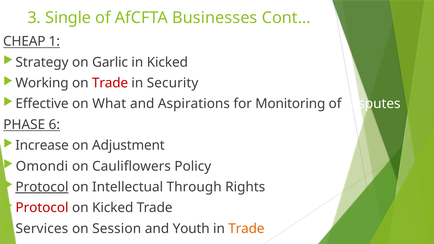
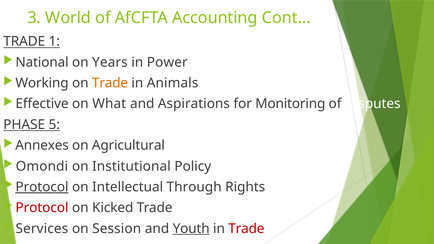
Single: Single -> World (68, 18)
Businesses: Businesses -> Accounting (215, 18)
CHEAP: CHEAP -> TRADE (24, 42)
Strategy: Strategy -> National (42, 62)
Garlic: Garlic -> Years (110, 62)
in Kicked: Kicked -> Power (167, 62)
Trade colour: red -> orange (110, 83)
Security: Security -> Animals (173, 83)
6: 6 -> 5 (54, 125)
Increase: Increase -> Annexes (42, 145)
Adjustment: Adjustment -> Agricultural (128, 145)
Cauliflowers: Cauliflowers -> Institutional (131, 166)
Youth underline: none -> present (191, 229)
Trade colour: orange -> red (246, 229)
